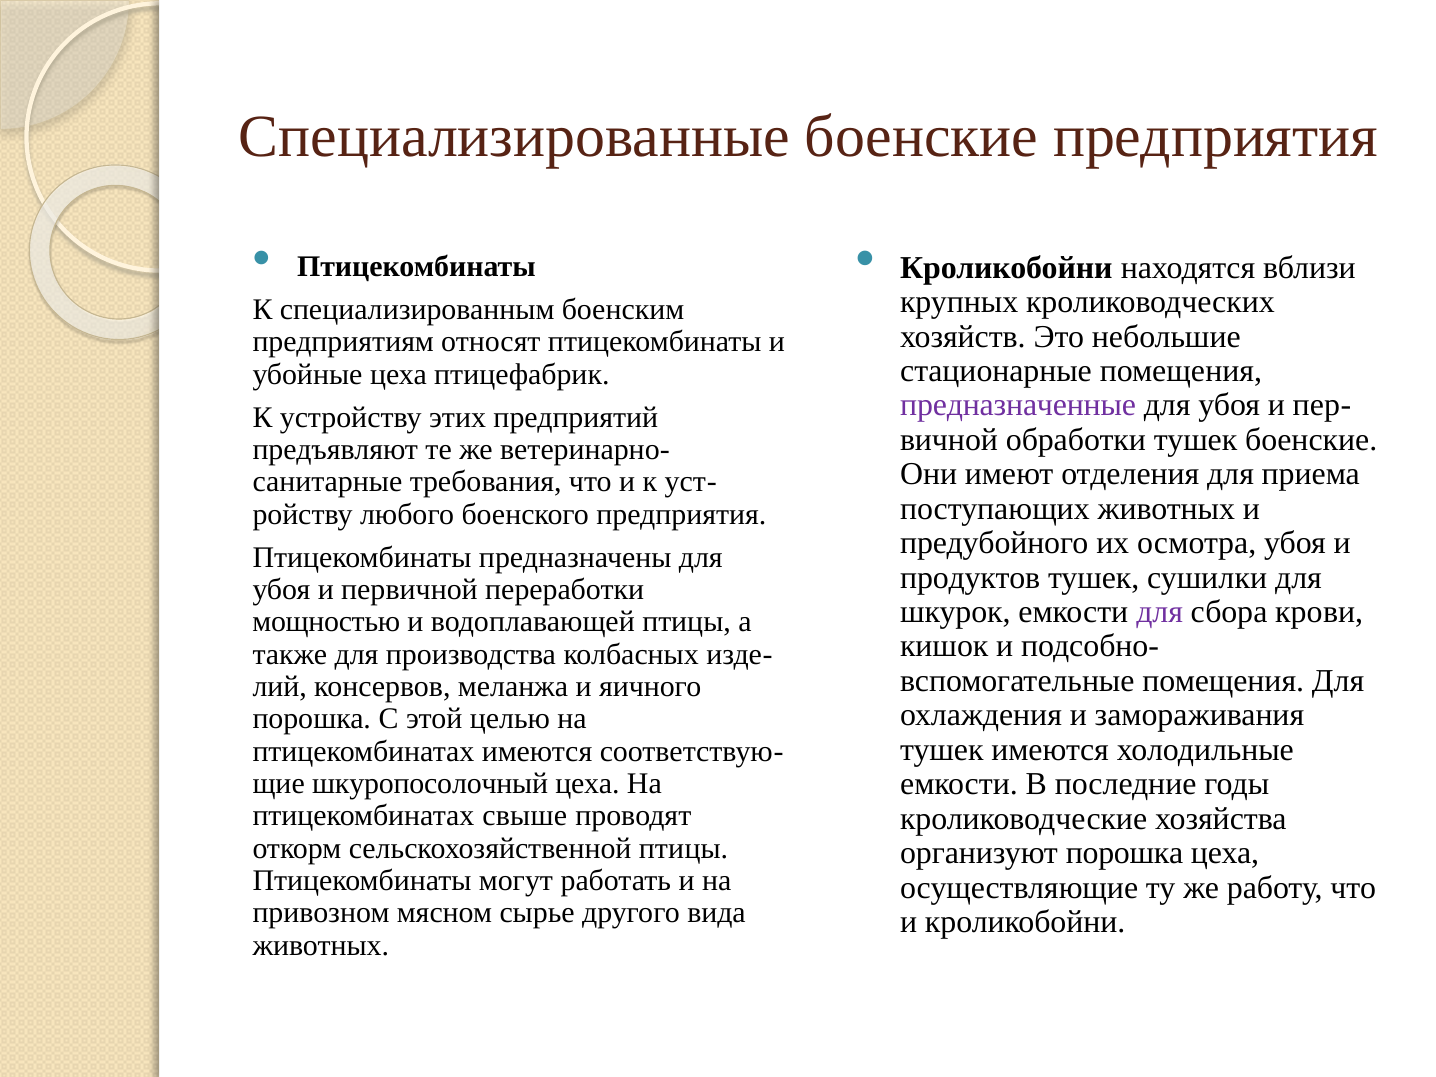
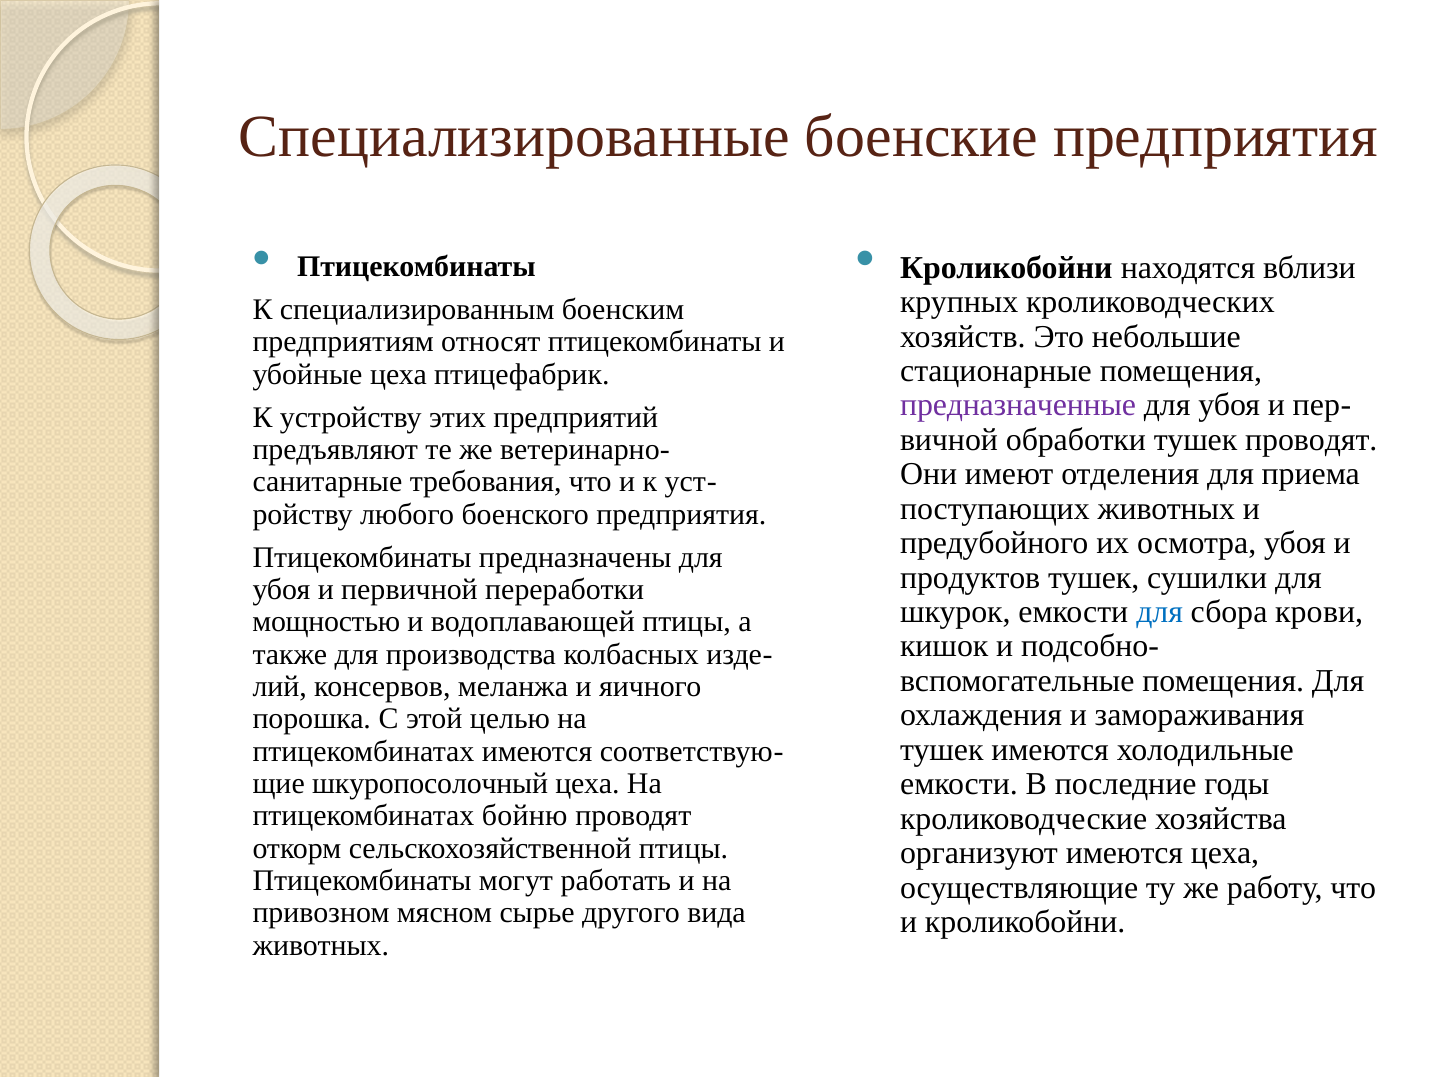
тушек боенские: боенские -> проводят (1311, 440)
для colour: purple -> blue (1160, 612)
свыше: свыше -> бойню (525, 816)
организуют порошка: порошка -> имеются (1124, 853)
